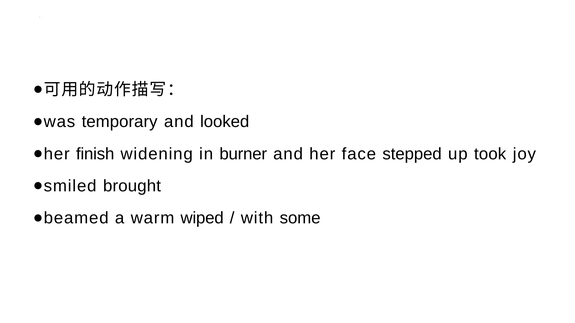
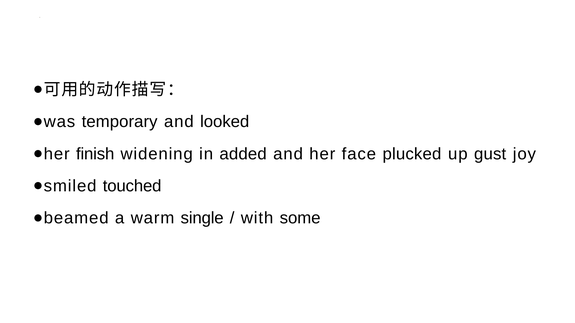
burner: burner -> added (243, 154)
stepped: stepped -> plucked (412, 154)
took: took -> gust (490, 154)
brought: brought -> touched (132, 186)
wiped: wiped -> single (202, 218)
